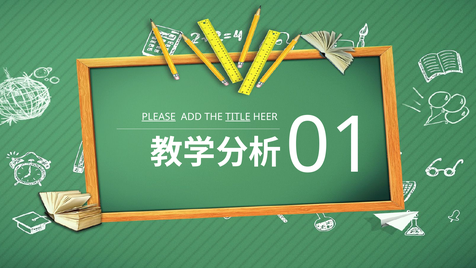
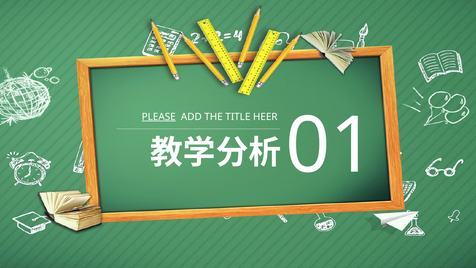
TITLE underline: present -> none (238, 117)
